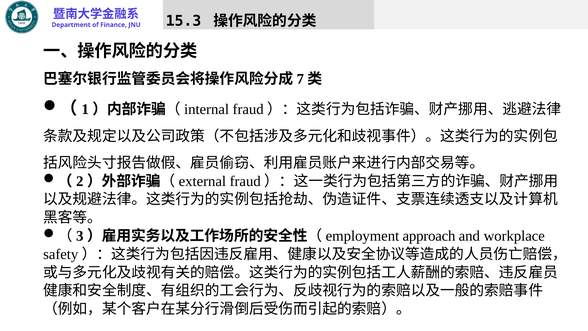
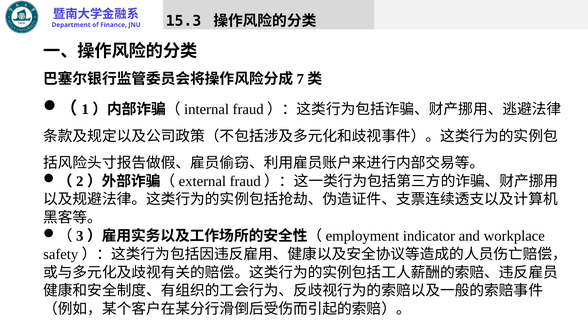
approach: approach -> indicator (429, 236)
